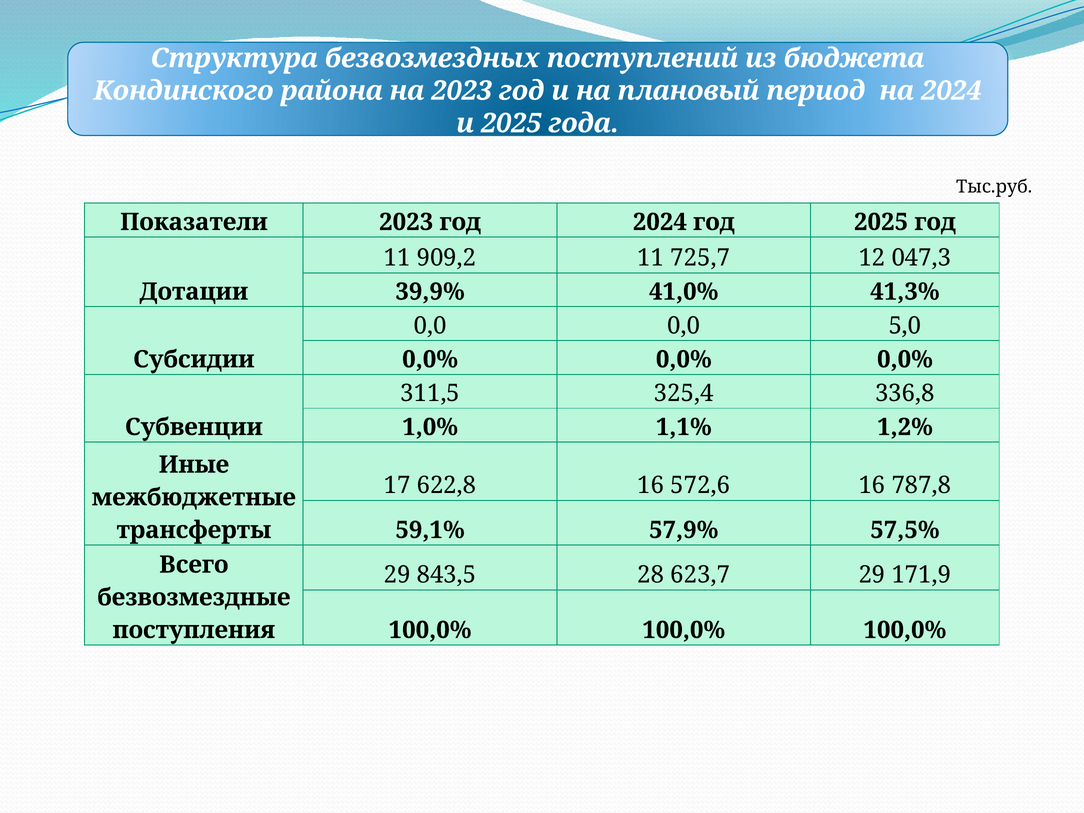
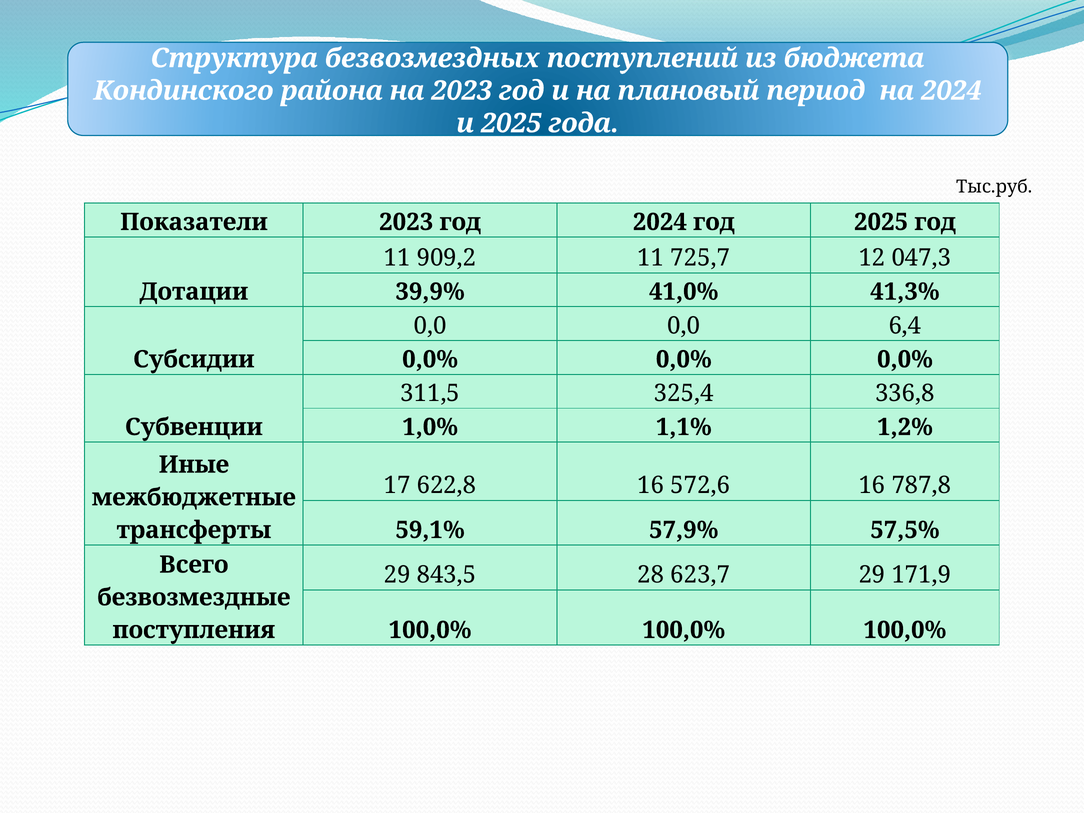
5,0: 5,0 -> 6,4 (905, 326)
